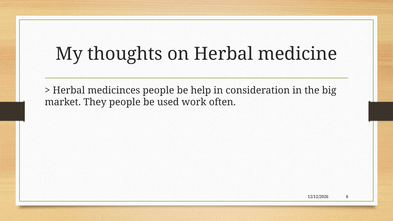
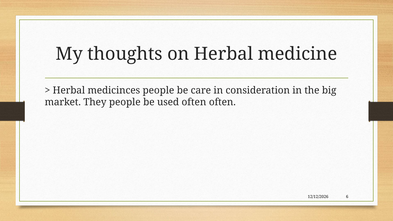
help: help -> care (201, 90)
used work: work -> often (194, 102)
